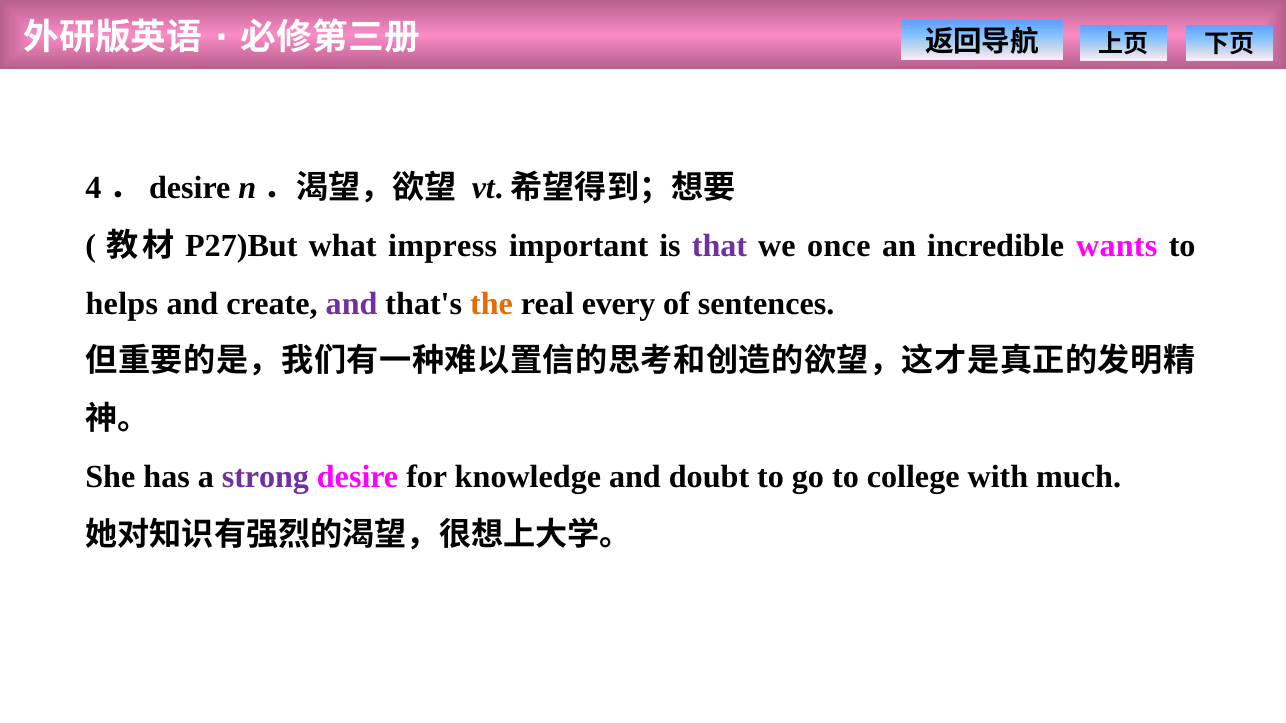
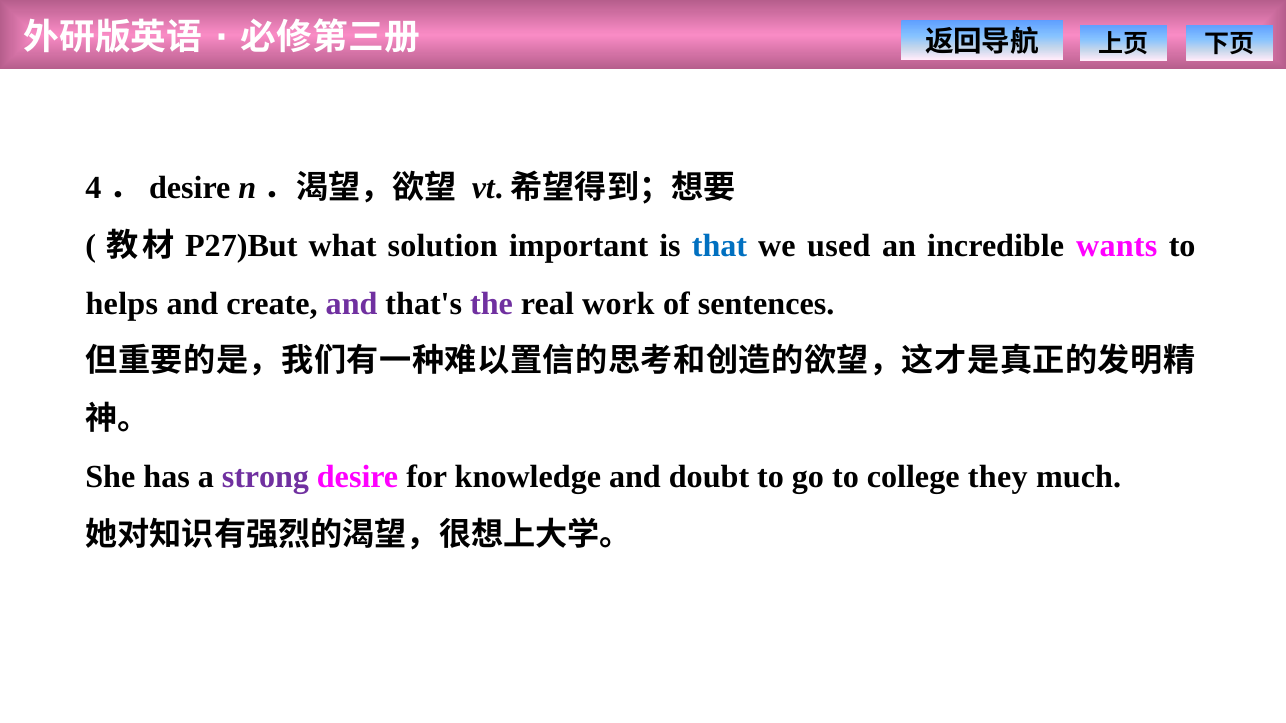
impress: impress -> solution (443, 246)
that colour: purple -> blue (720, 246)
once: once -> used (839, 246)
the colour: orange -> purple (492, 304)
every: every -> work (618, 304)
with: with -> they (998, 477)
